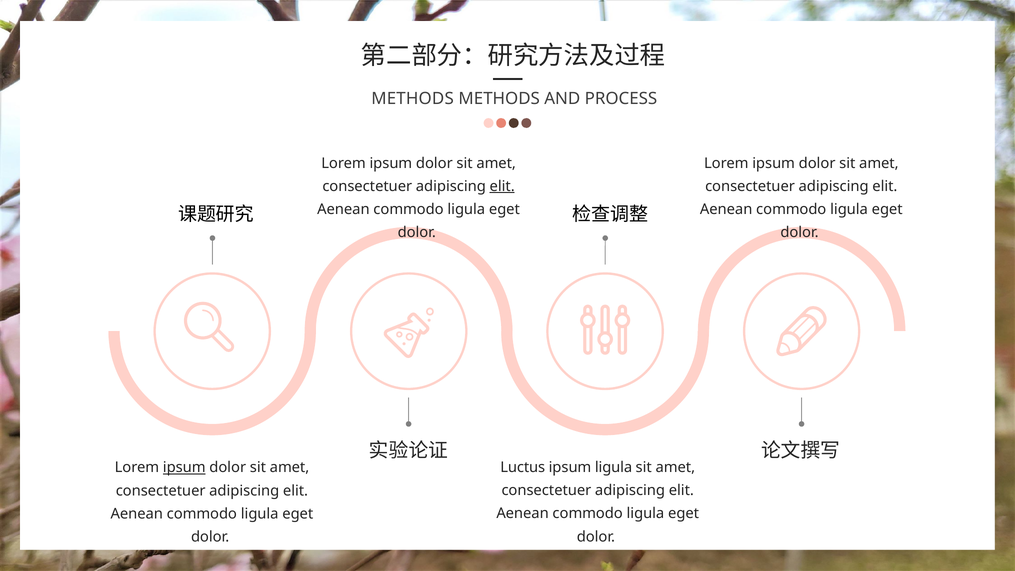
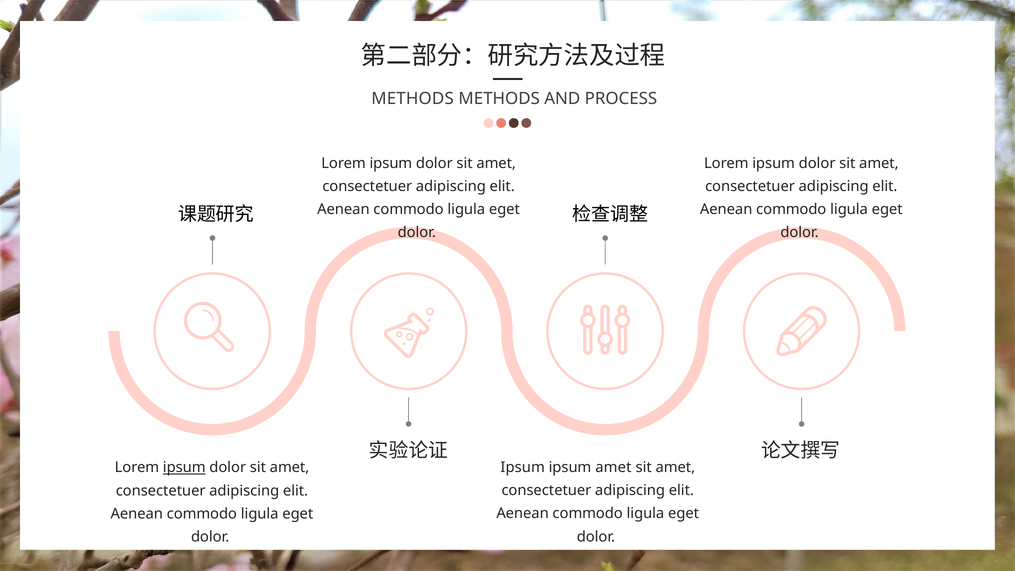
elit underline: present -> none (502, 186)
Luctus: Luctus -> Ipsum (523, 467)
ipsum ligula: ligula -> amet (613, 467)
